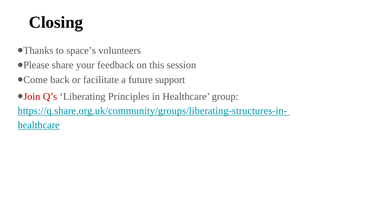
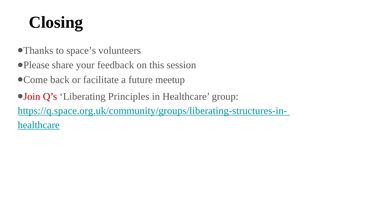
support: support -> meetup (170, 80)
https://q.share.org.uk/community/groups/liberating-structures-in-: https://q.share.org.uk/community/groups/liberating-structures-in- -> https://q.space.org.uk/community/groups/liberating-structures-in- (152, 111)
